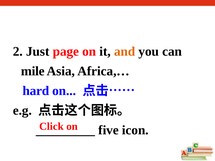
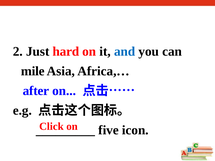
page: page -> hard (66, 51)
and colour: orange -> blue (125, 51)
hard: hard -> after (36, 91)
